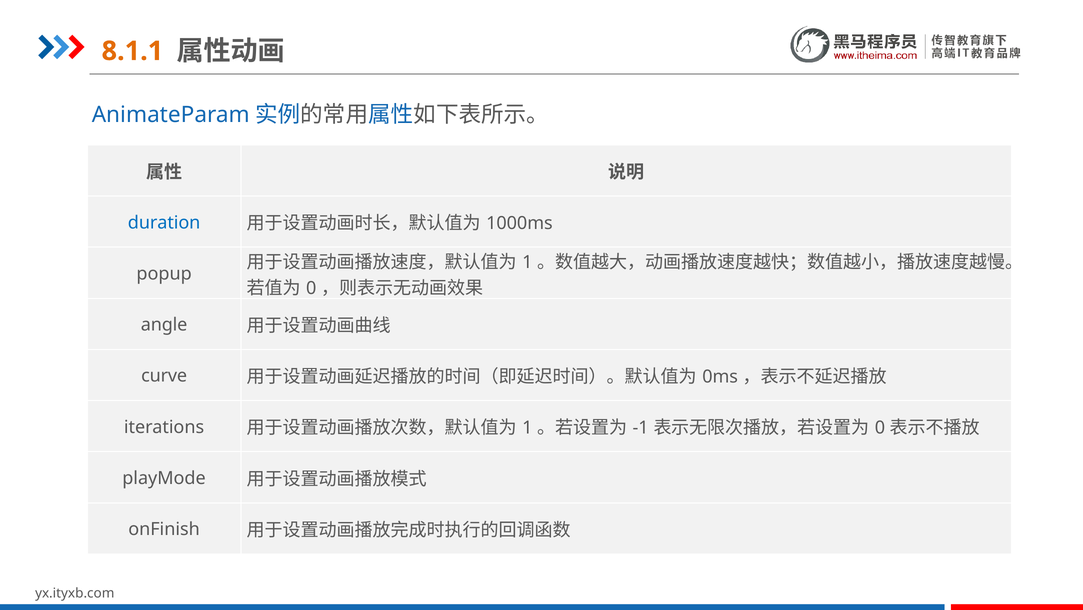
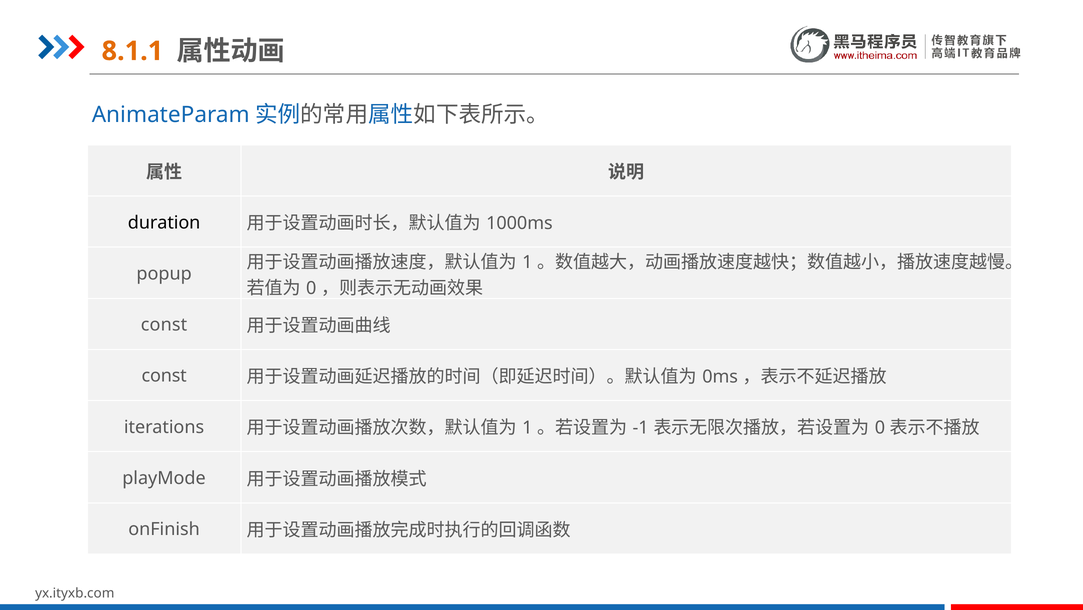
duration colour: blue -> black (164, 222)
angle: angle -> const (164, 325)
curve: curve -> const (164, 376)
